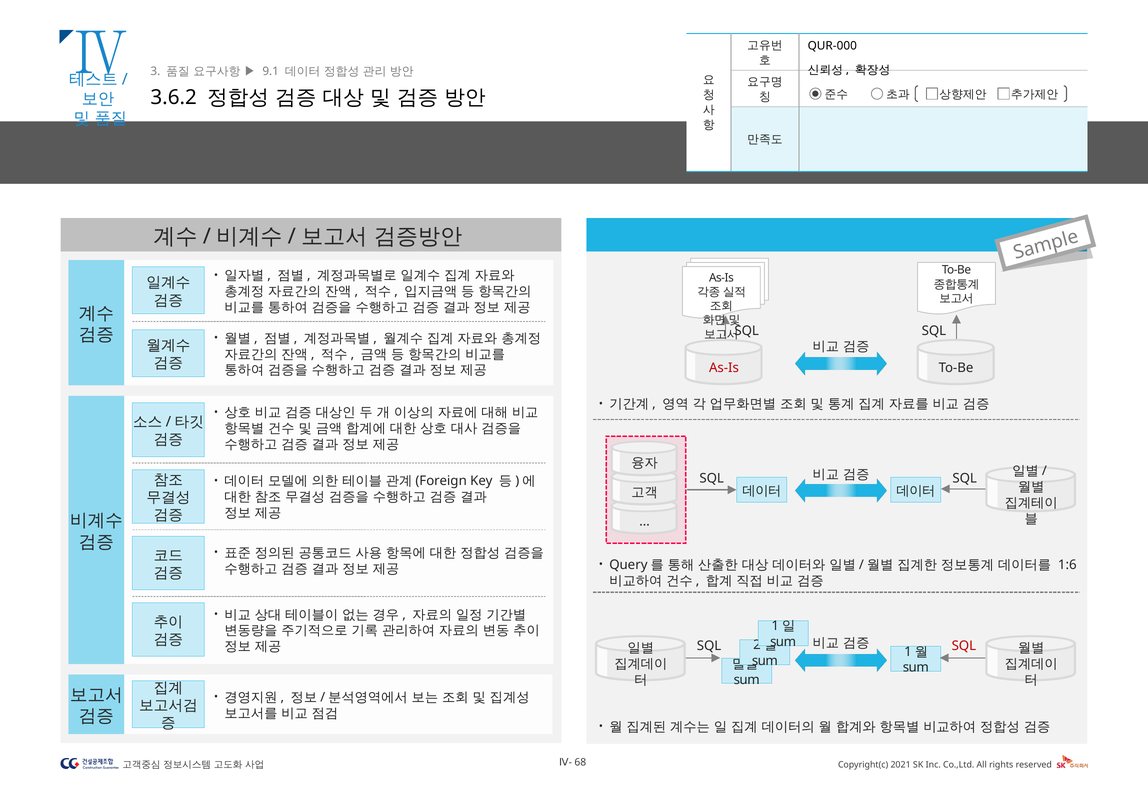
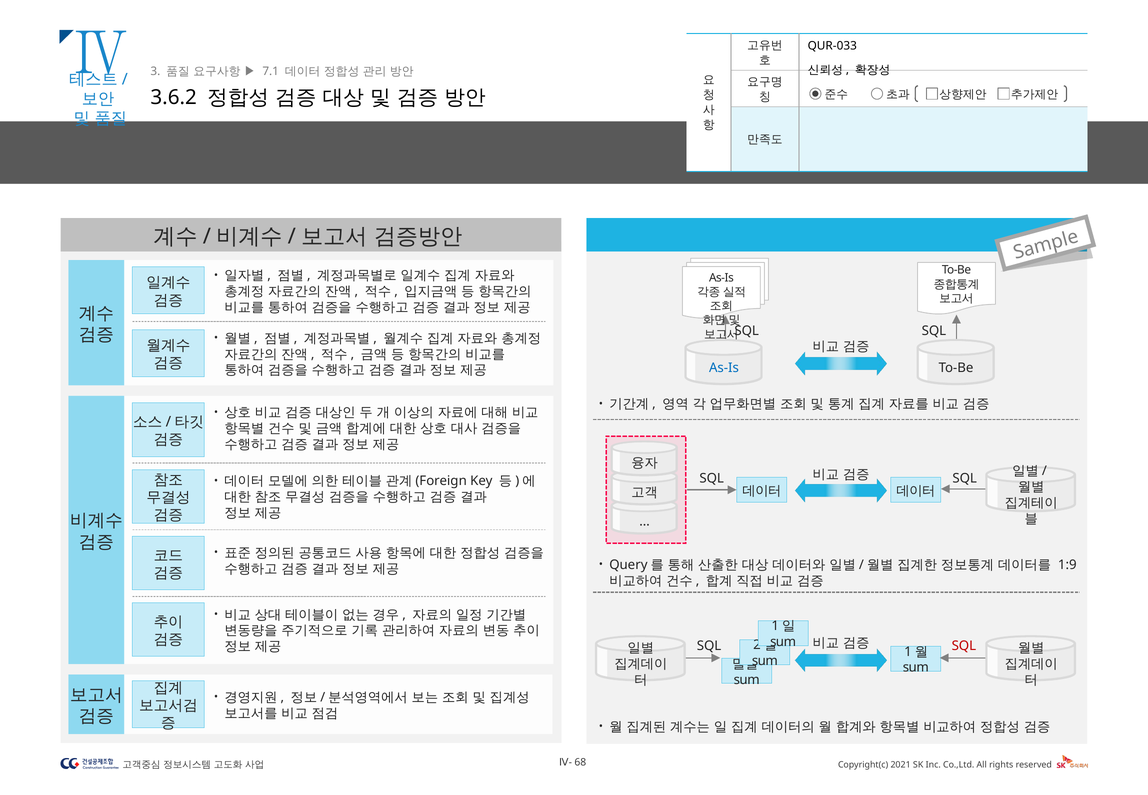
QUR-000: QUR-000 -> QUR-033 (832, 46)
9.1: 9.1 -> 7.1 (271, 72)
As-Is colour: red -> blue (724, 368)
1:6: 1:6 -> 1:9 (1067, 565)
